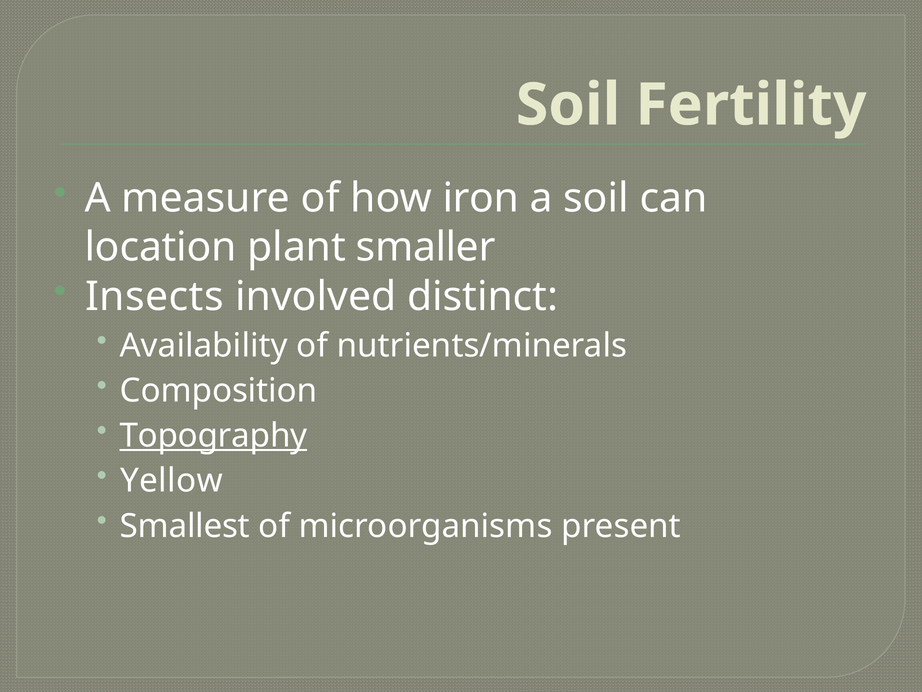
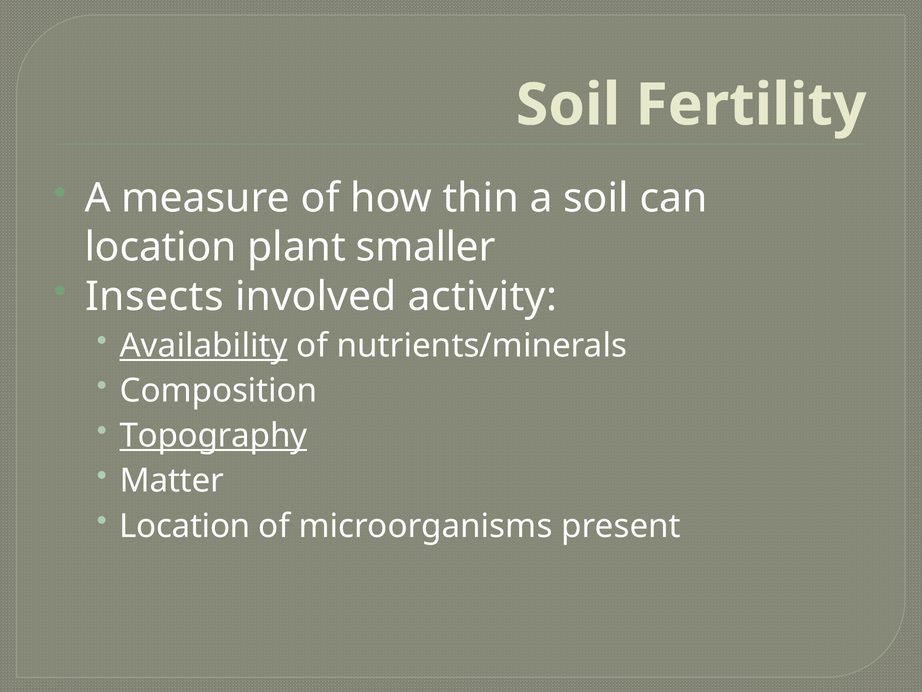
iron: iron -> thin (481, 198)
distinct: distinct -> activity (482, 296)
Availability underline: none -> present (204, 346)
Yellow: Yellow -> Matter (172, 481)
Smallest: Smallest -> Location (185, 526)
